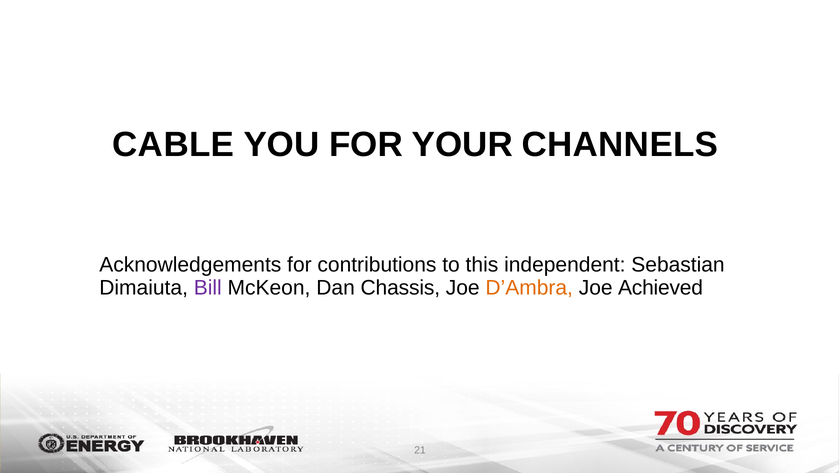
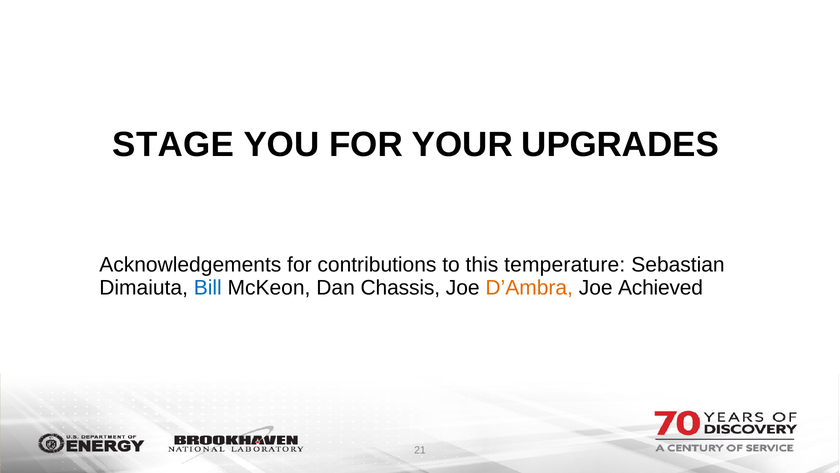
CABLE: CABLE -> STAGE (173, 144)
CHANNELS: CHANNELS -> UPGRADES (620, 144)
independent: independent -> temperature (565, 265)
Bill colour: purple -> blue (208, 287)
